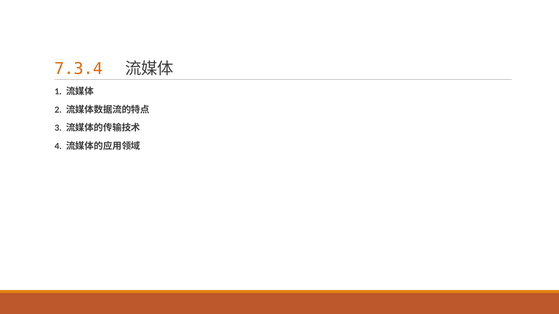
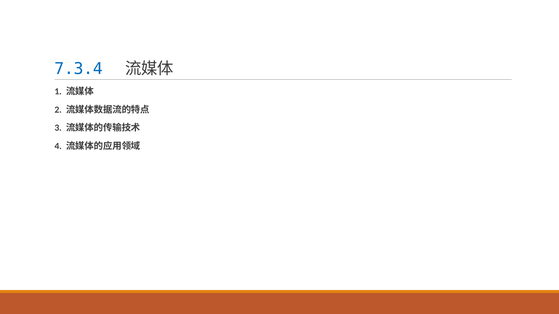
7.3.4 colour: orange -> blue (78, 69)
